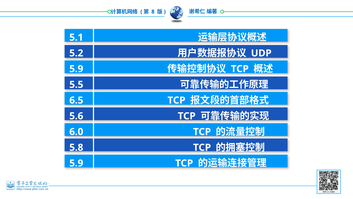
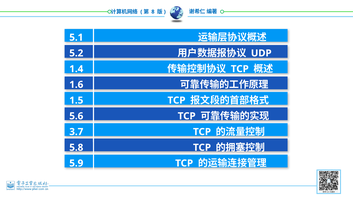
5.9: 5.9 -> 1.4 (76, 69)
5.5: 5.5 -> 1.6 (76, 84)
6.5: 6.5 -> 1.5 (76, 100)
6.0: 6.0 -> 3.7 (76, 132)
